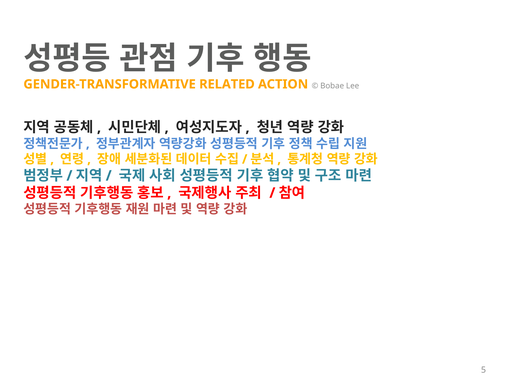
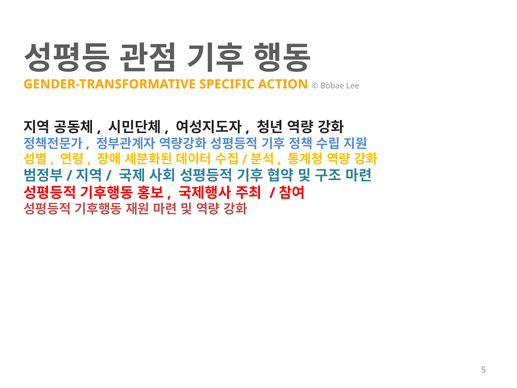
RELATED: RELATED -> SPECIFIC (227, 84)
